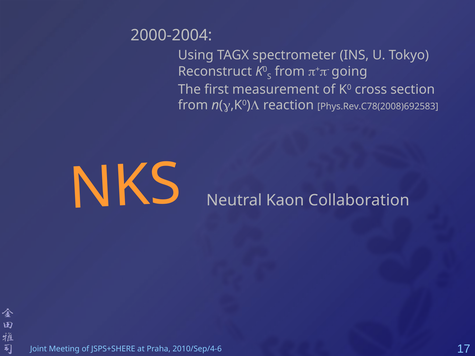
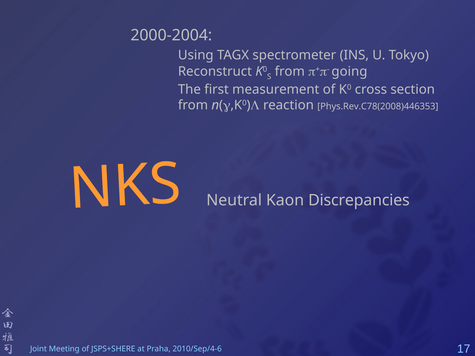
Phys.Rev.C78(2008)692583: Phys.Rev.C78(2008)692583 -> Phys.Rev.C78(2008)446353 (378, 107)
Collaboration: Collaboration -> Discrepancies (359, 200)
